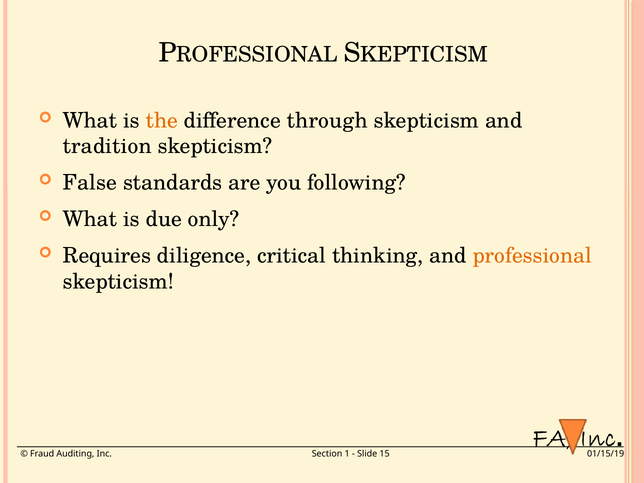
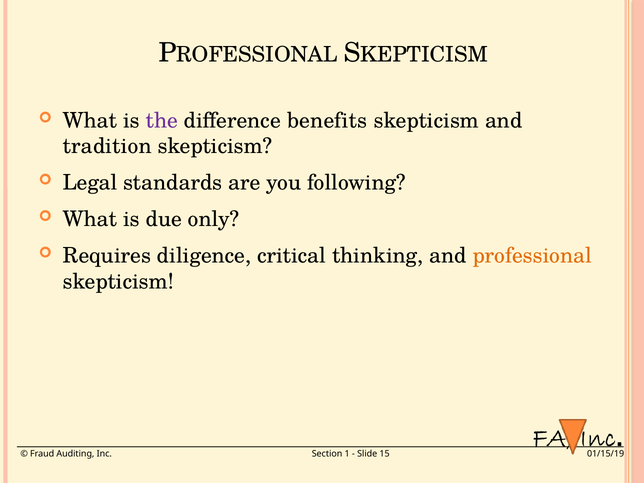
the colour: orange -> purple (162, 121)
through: through -> benefits (327, 121)
False: False -> Legal (90, 183)
